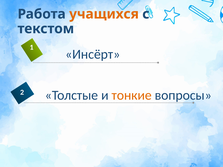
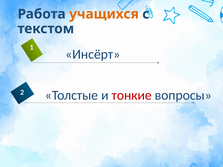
тонкие colour: orange -> red (132, 95)
